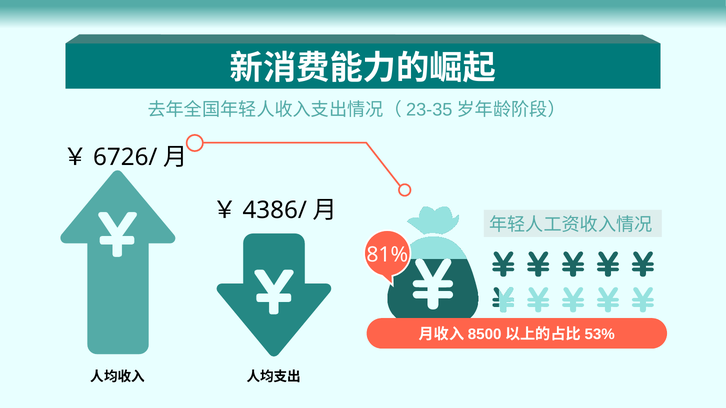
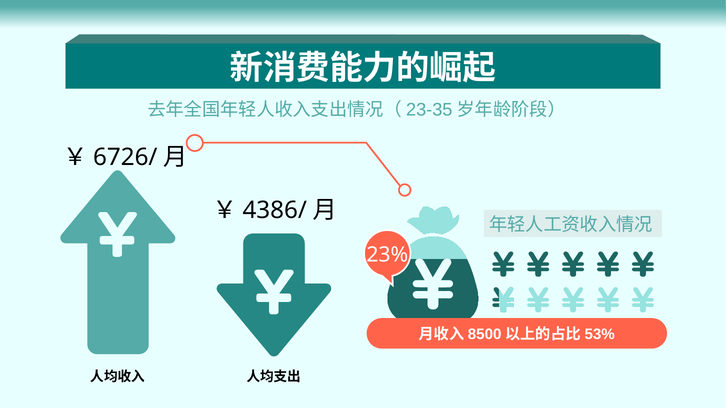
81%: 81% -> 23% (387, 255)
